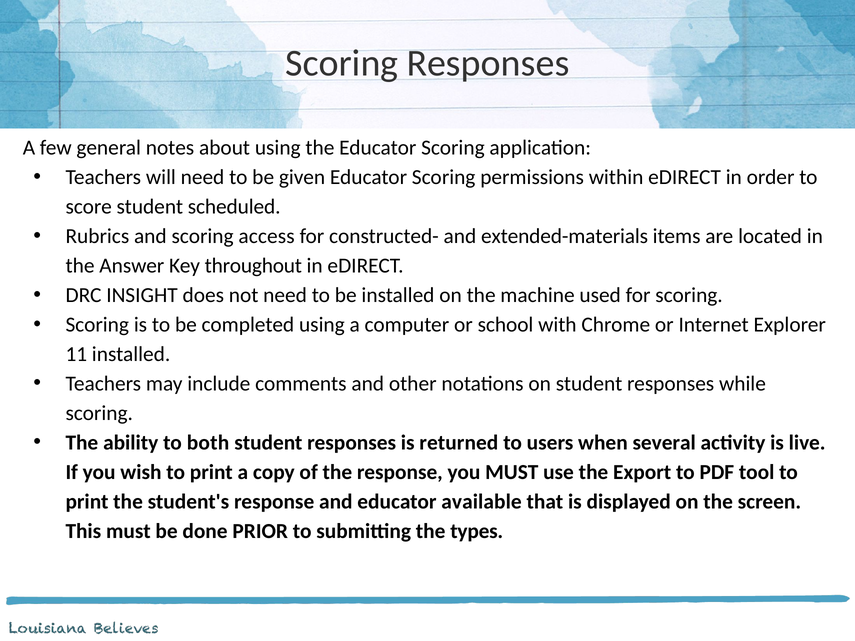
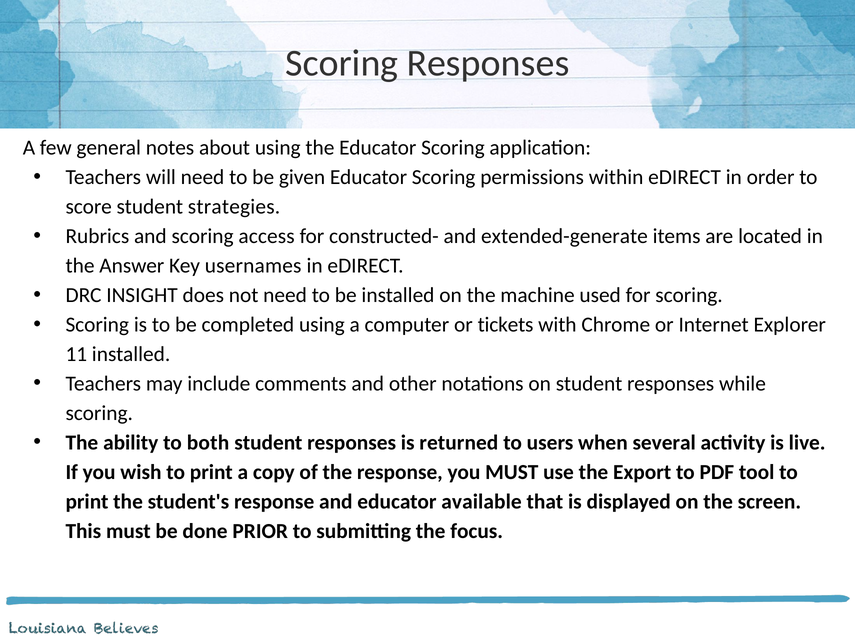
scheduled: scheduled -> strategies (234, 207)
extended-materials: extended-materials -> extended-generate (564, 236)
throughout: throughout -> usernames (253, 266)
school: school -> tickets (506, 325)
types: types -> focus (477, 531)
